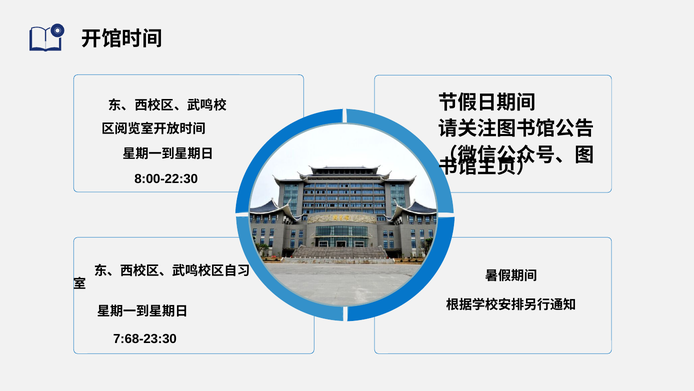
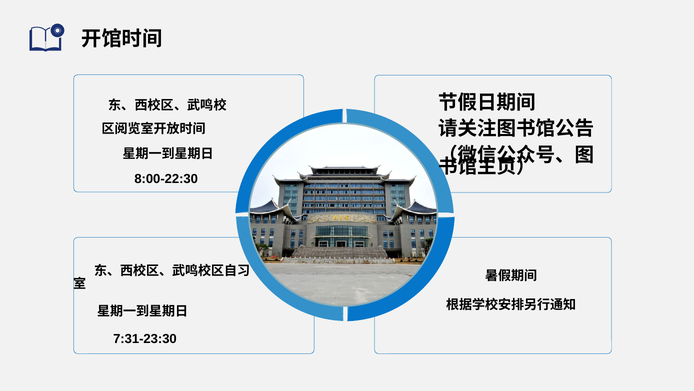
7:68-23:30: 7:68-23:30 -> 7:31-23:30 (145, 338)
